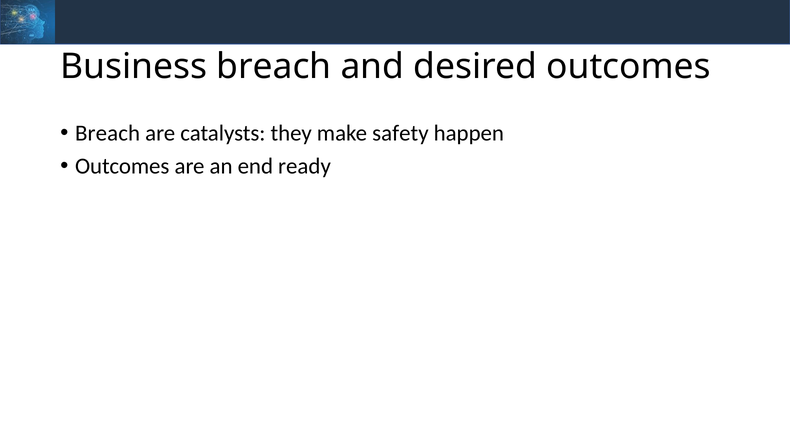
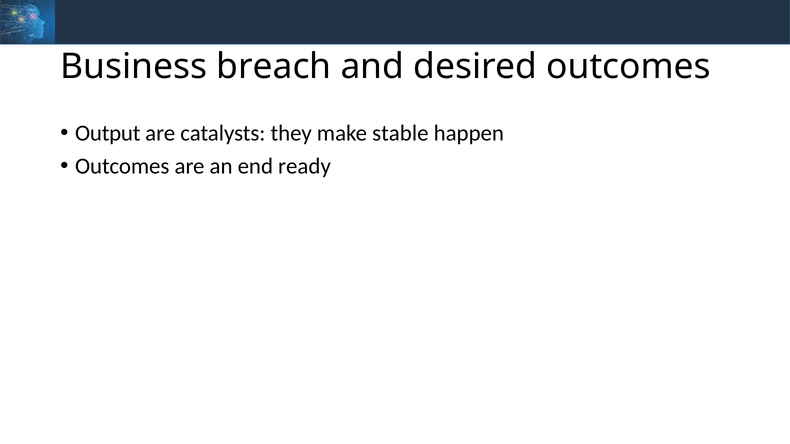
Breach: Breach -> Output (108, 133)
safety: safety -> stable (400, 133)
